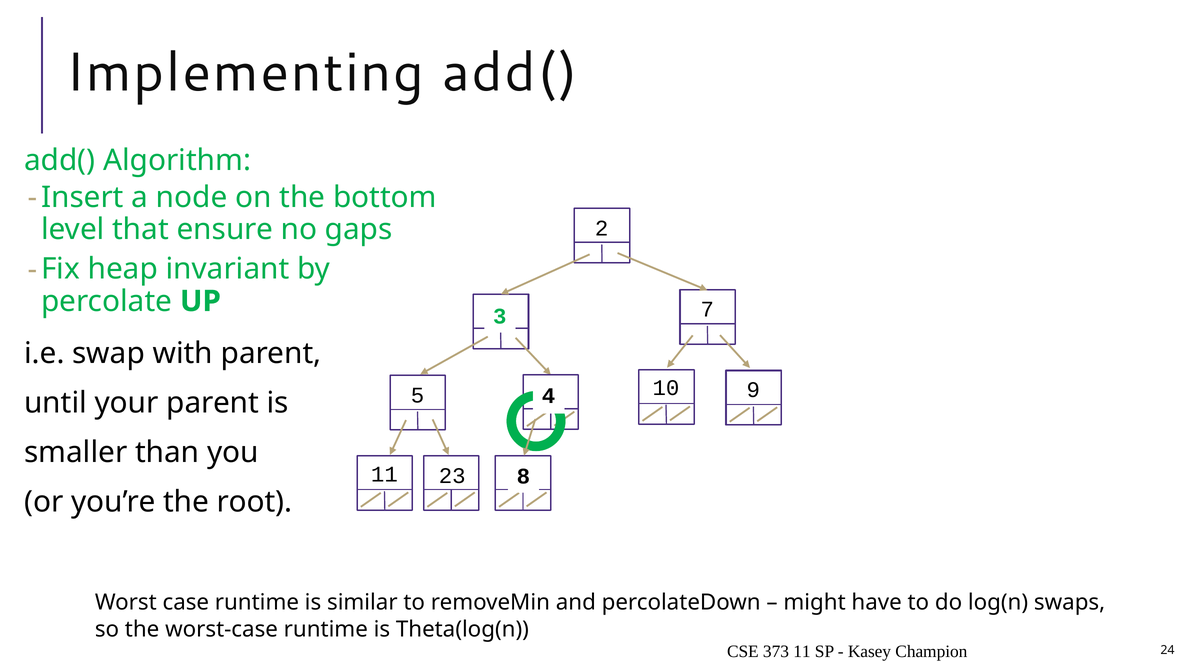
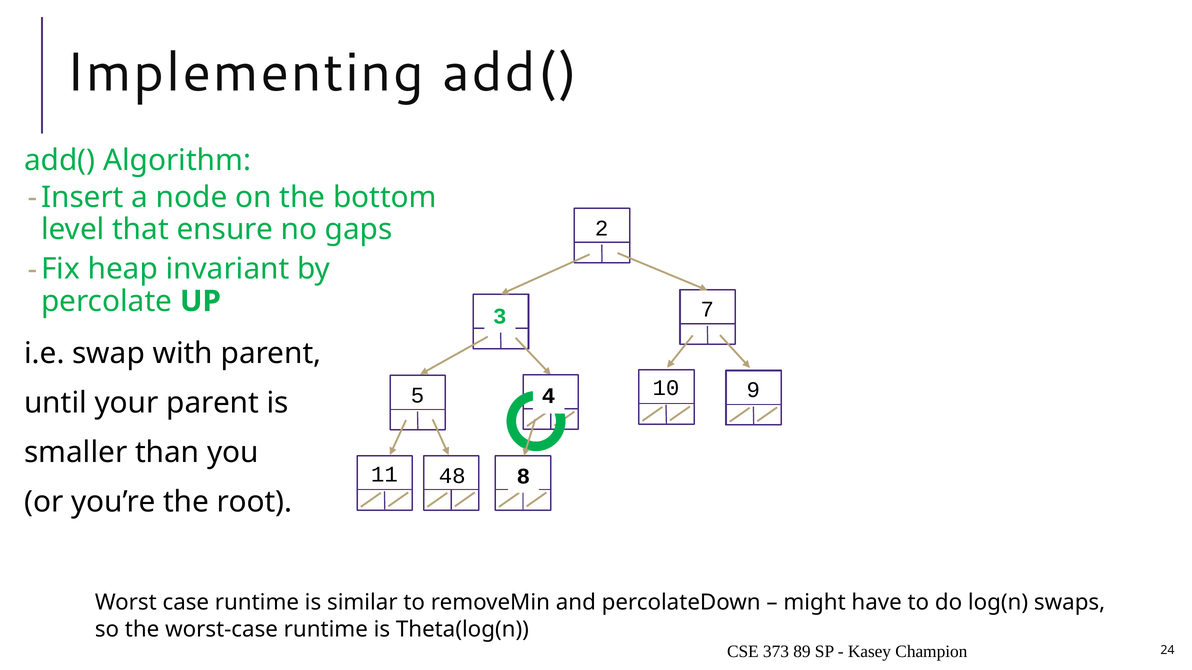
23: 23 -> 48 (452, 476)
373 11: 11 -> 89 (802, 652)
